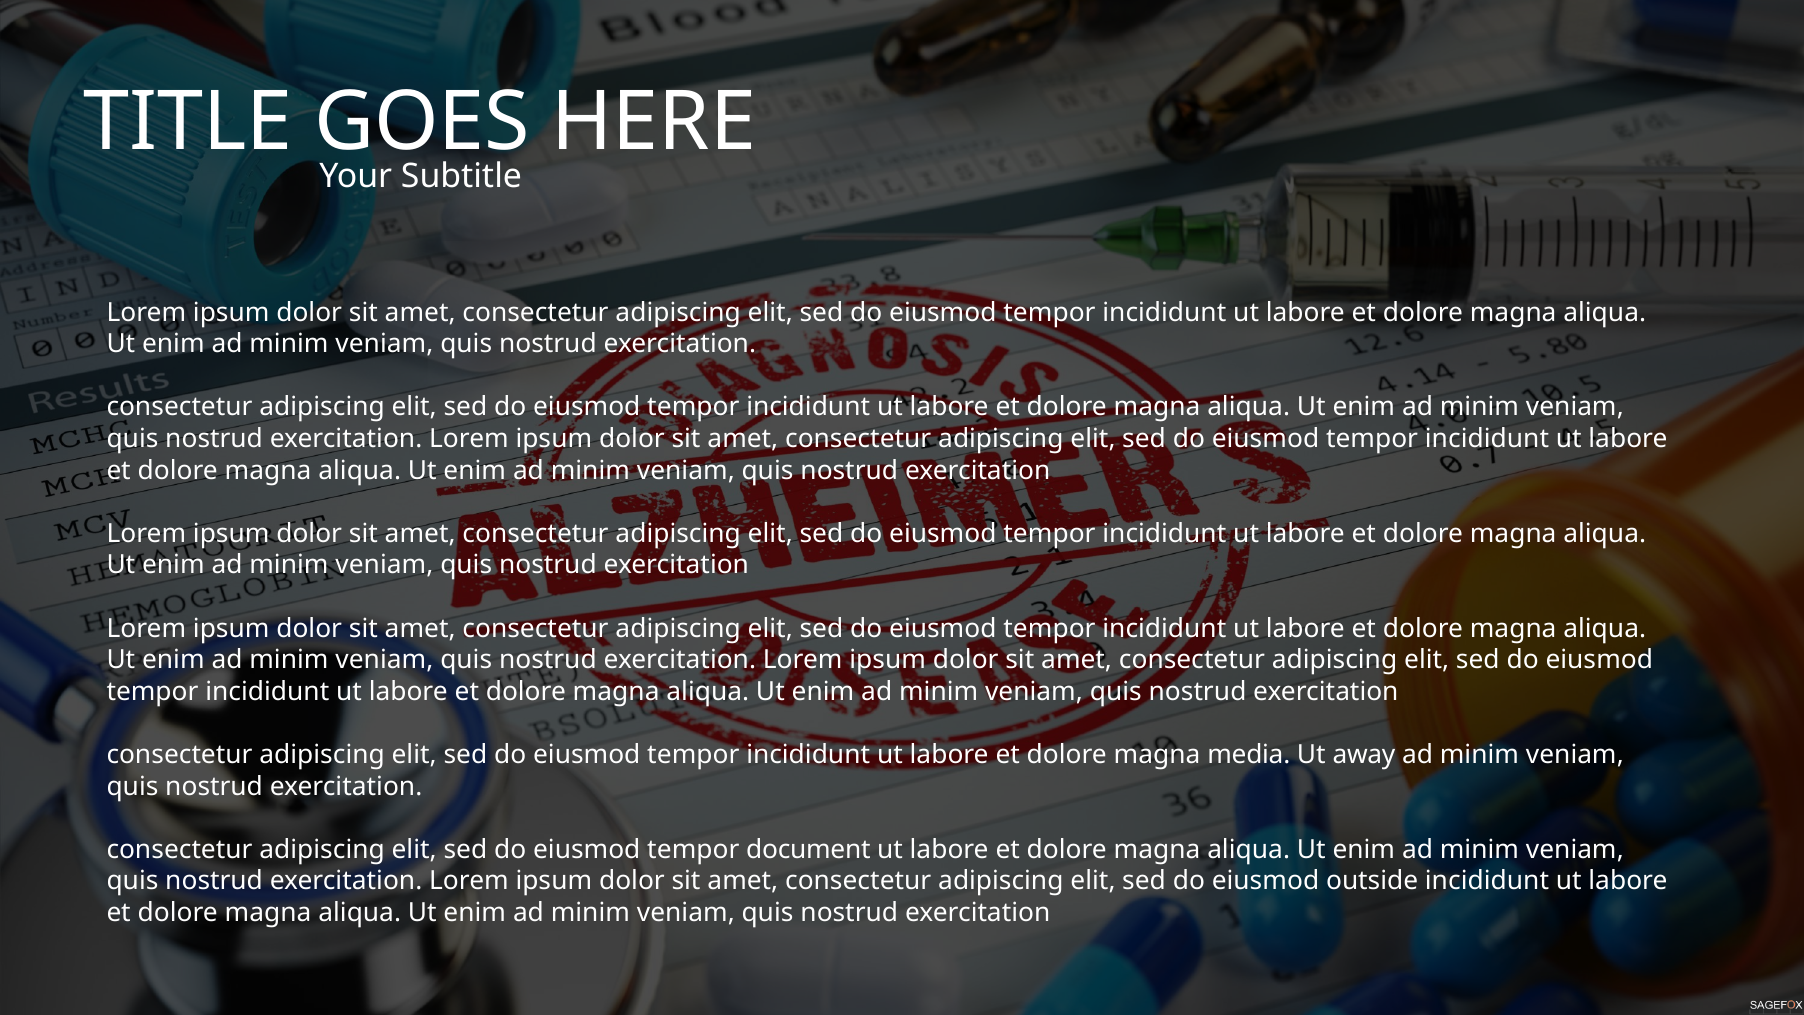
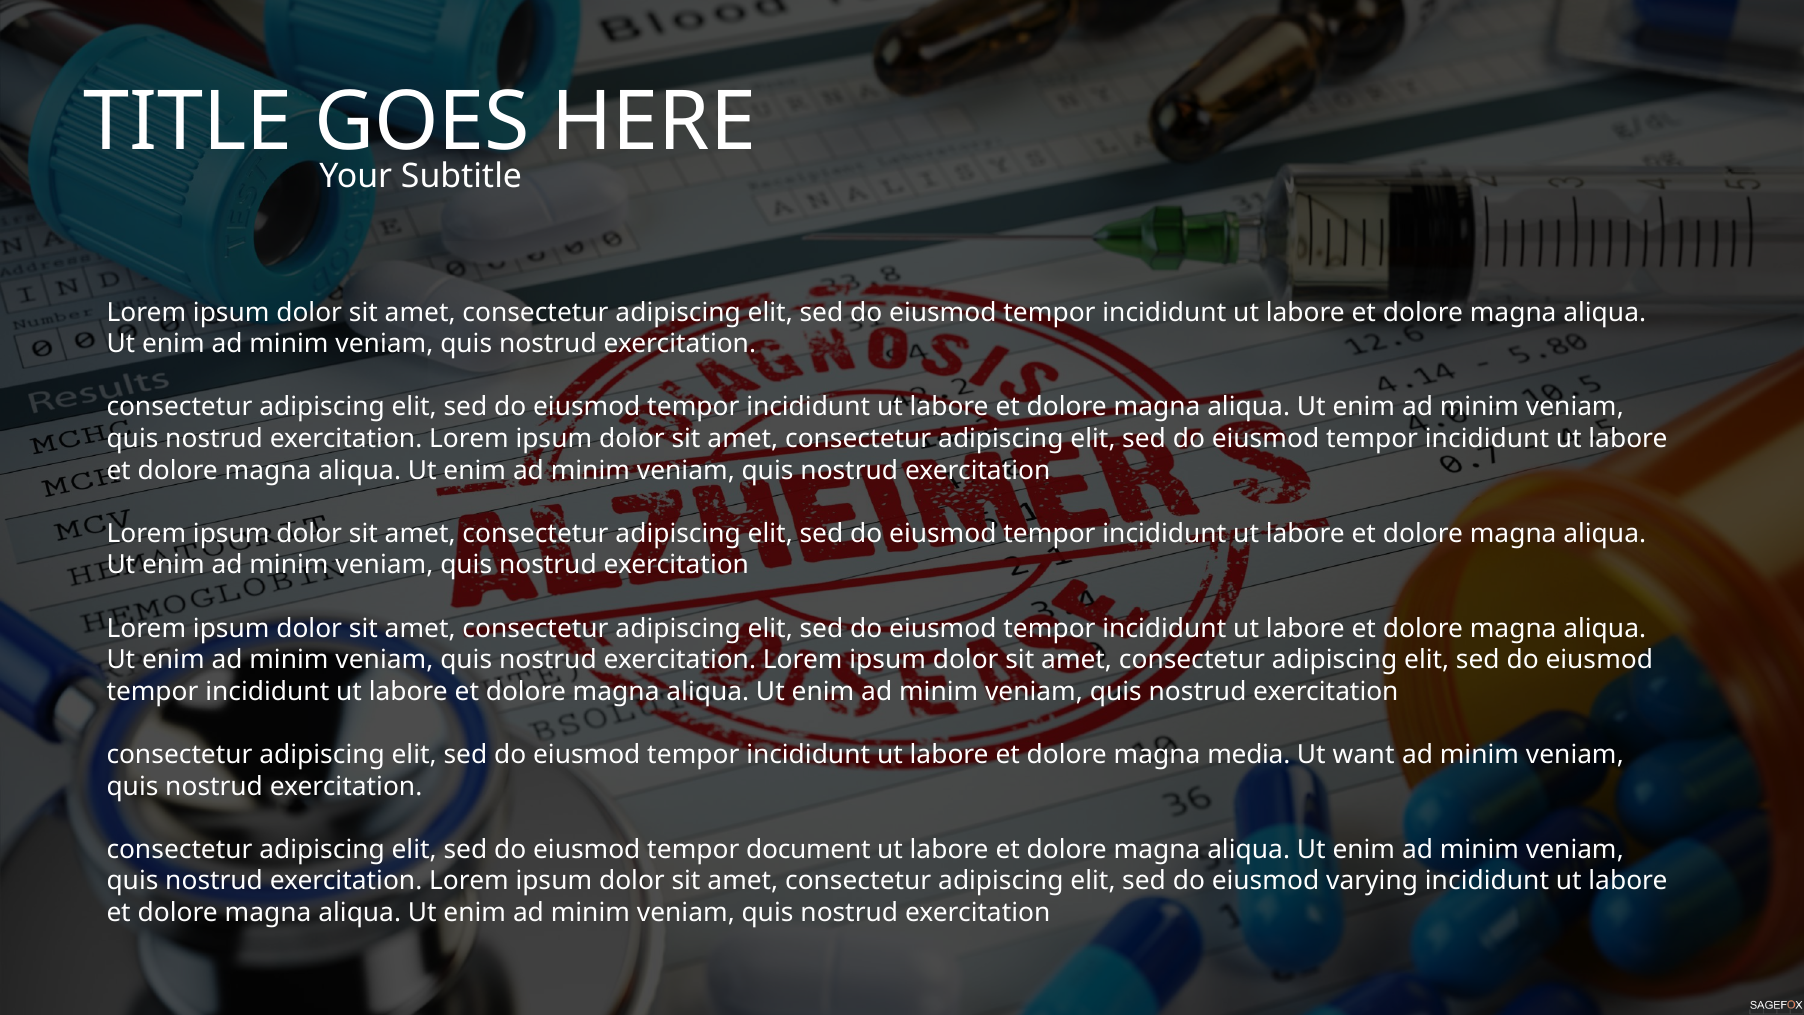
away: away -> want (1364, 755)
outside: outside -> varying (1372, 881)
